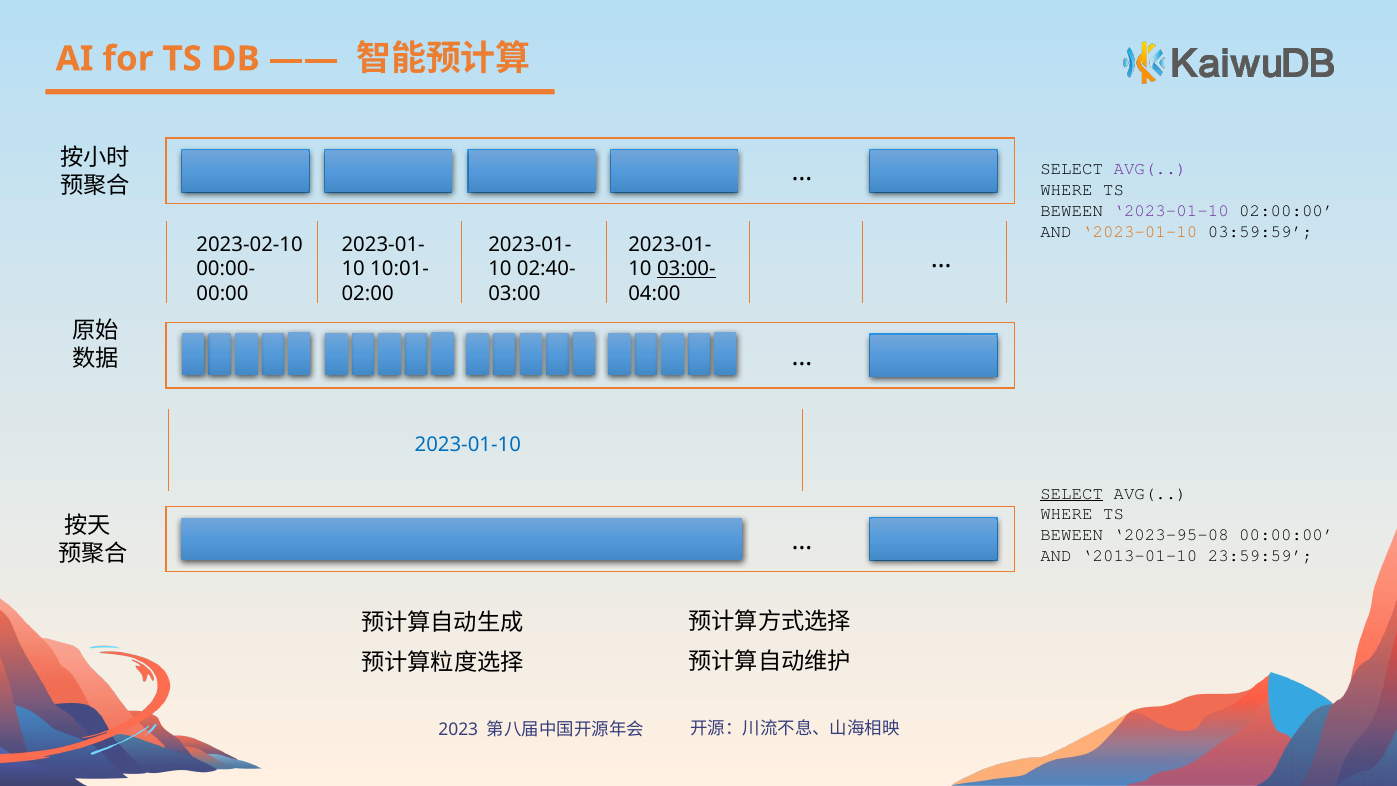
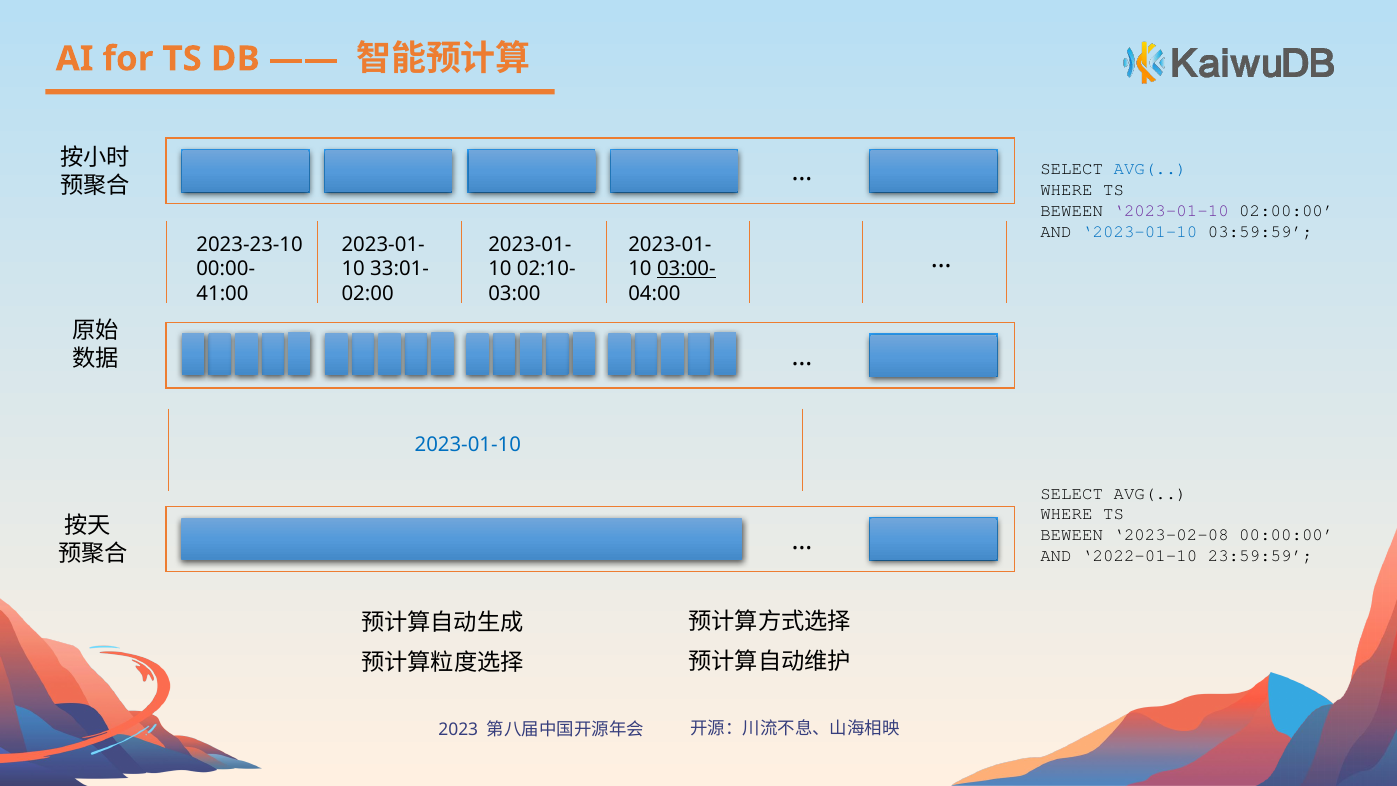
AVG( colour: purple -> blue (1150, 169)
2023-01-10 colour: orange -> blue (1140, 232)
2023-02-10: 2023-02-10 -> 2023-23-10 (250, 244)
10:01-: 10:01- -> 33:01- (400, 269)
02:40-: 02:40- -> 02:10- (546, 269)
00:00: 00:00 -> 41:00 (222, 293)
SELECT underline: present -> none (1072, 493)
2023-95-08: 2023-95-08 -> 2023-02-08 (1171, 535)
2013-01-10: 2013-01-10 -> 2022-01-10 (1140, 556)
